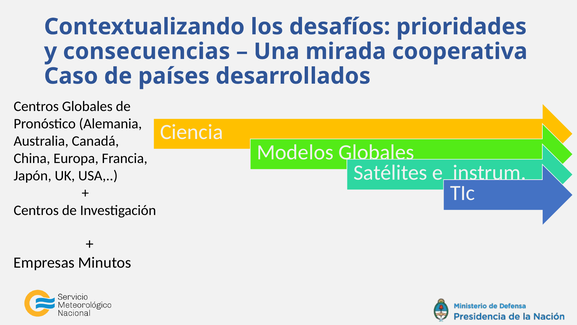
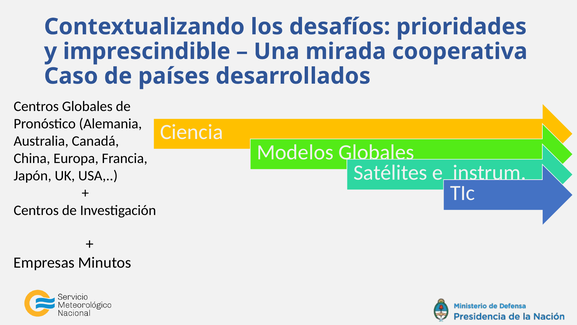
consecuencias: consecuencias -> imprescindible (147, 51)
